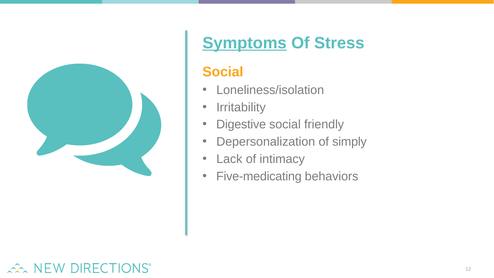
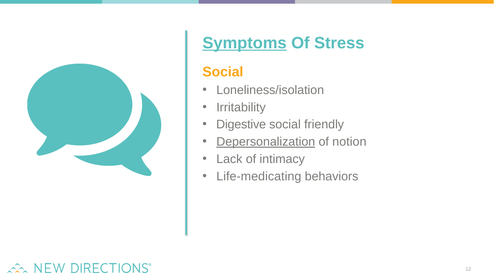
Depersonalization underline: none -> present (266, 142)
simply: simply -> notion (349, 142)
Five-medicating: Five-medicating -> Life-medicating (259, 176)
